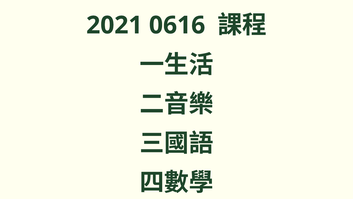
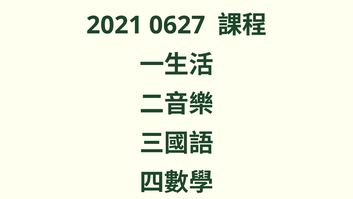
0616: 0616 -> 0627 (177, 25)
